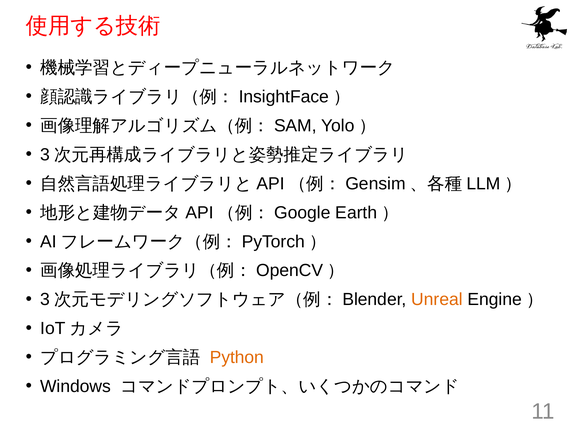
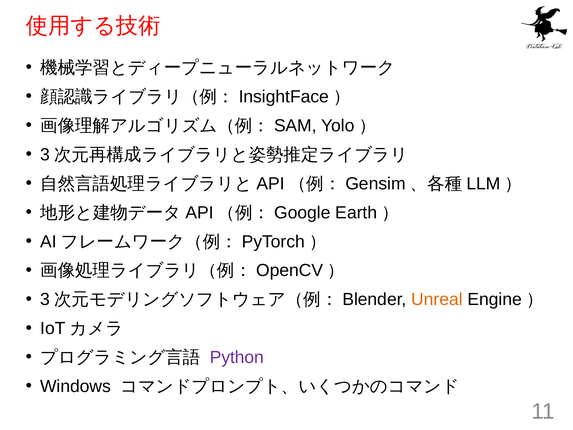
Python colour: orange -> purple (237, 357)
